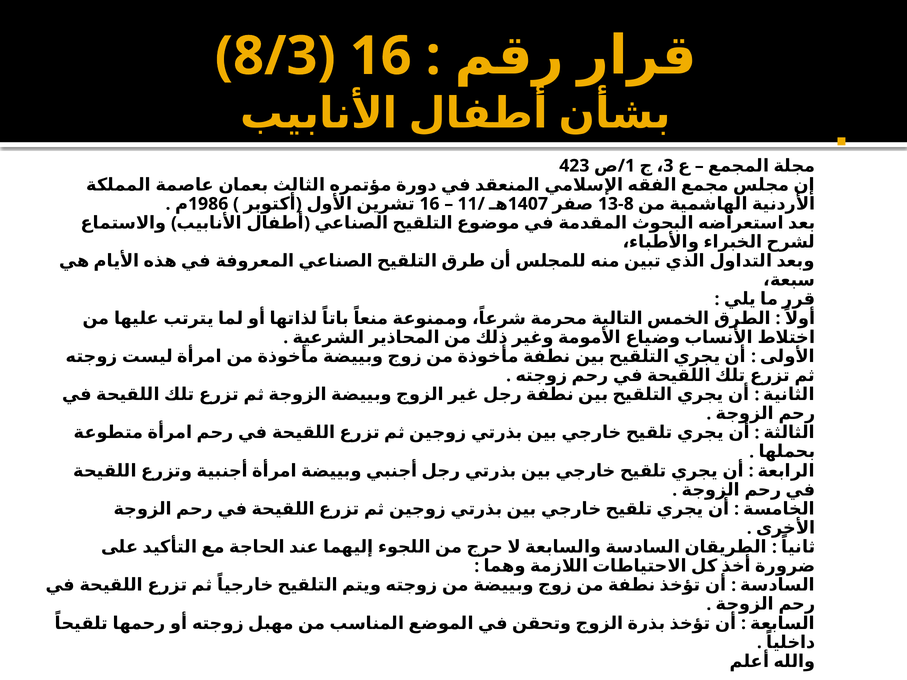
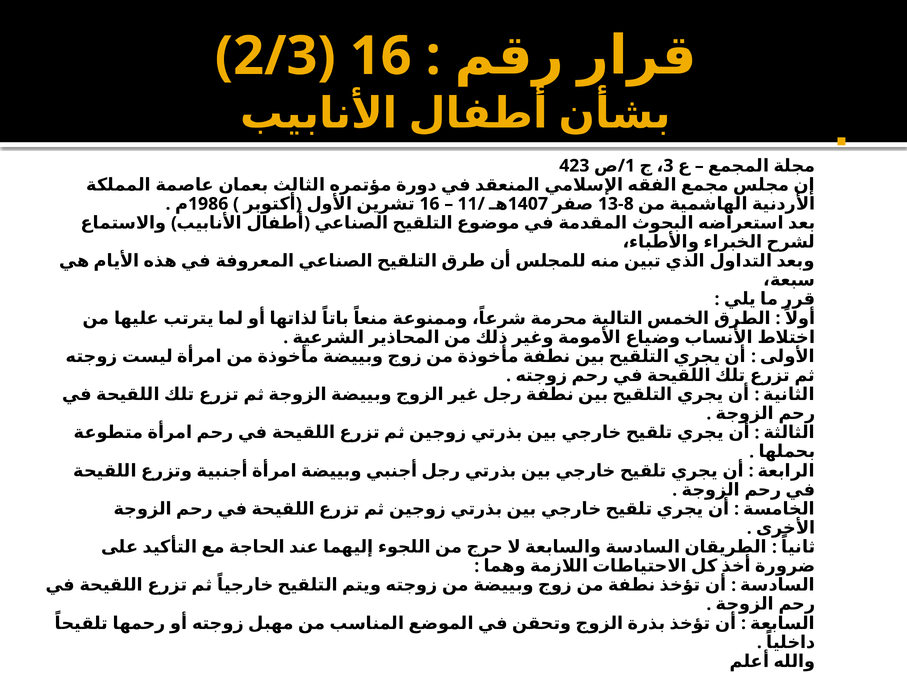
8/3: 8/3 -> 2/3 (275, 56)
